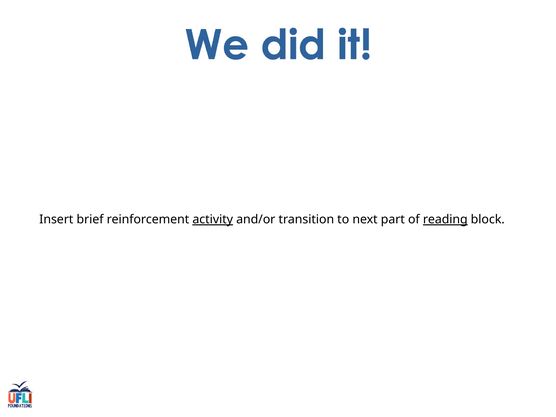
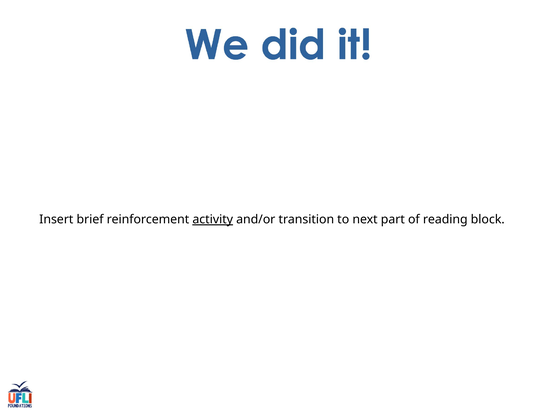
reading underline: present -> none (445, 220)
